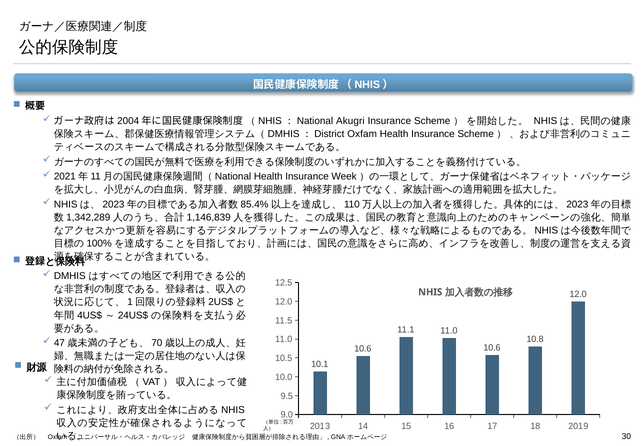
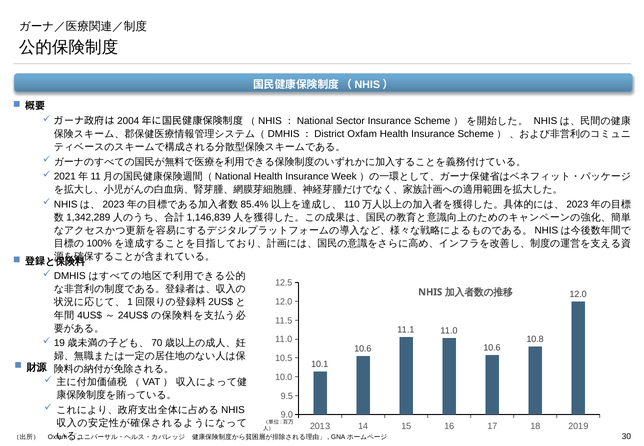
Akugri: Akugri -> Sector (350, 121)
47: 47 -> 19 (59, 343)
